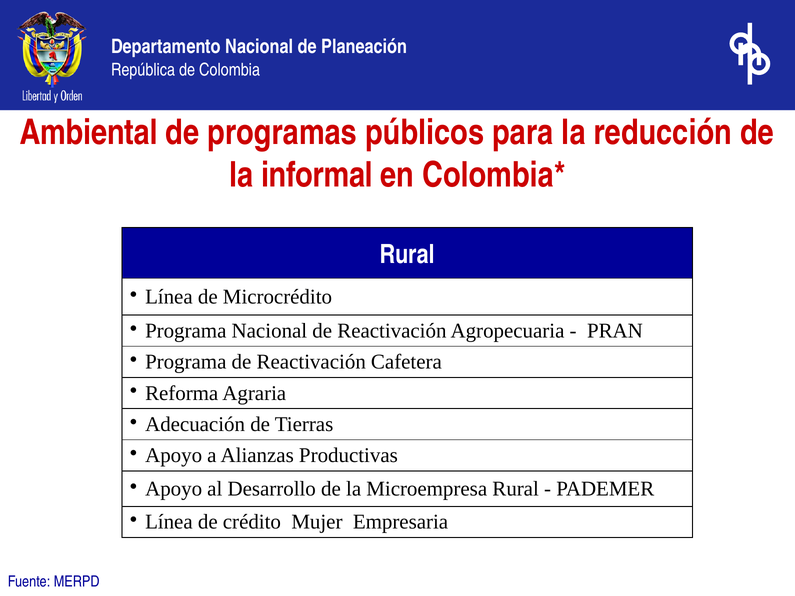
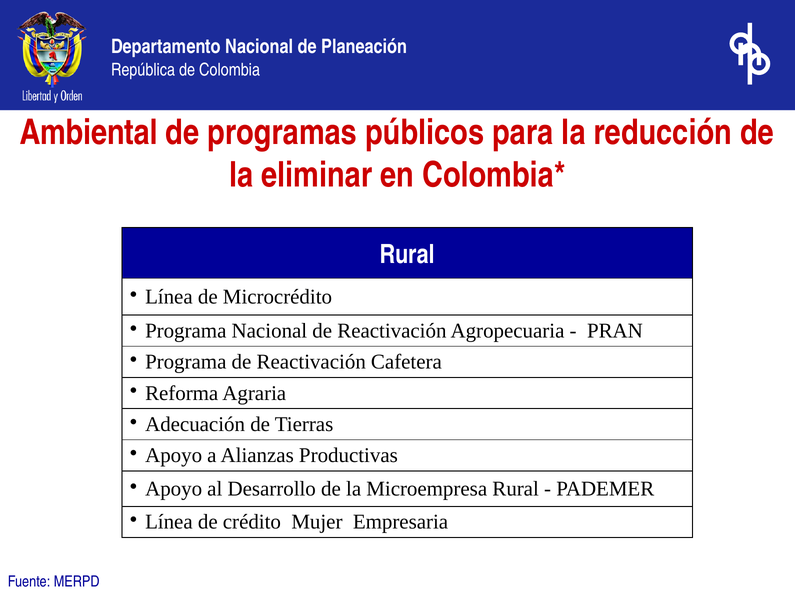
informal: informal -> eliminar (317, 175)
